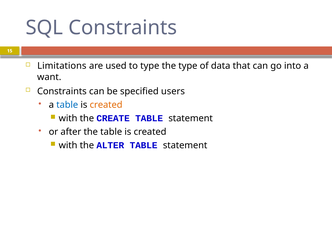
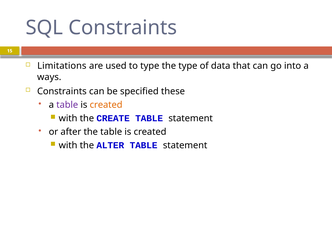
want: want -> ways (49, 77)
users: users -> these (173, 91)
table colour: blue -> purple (67, 105)
